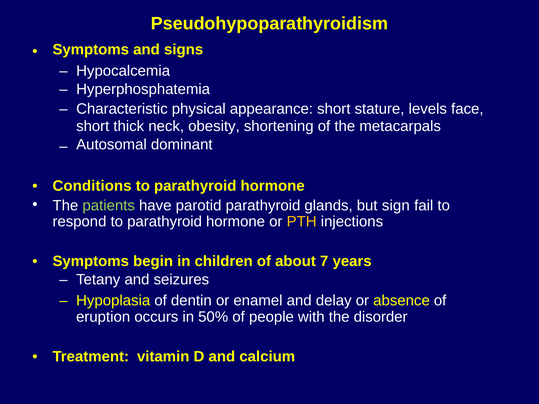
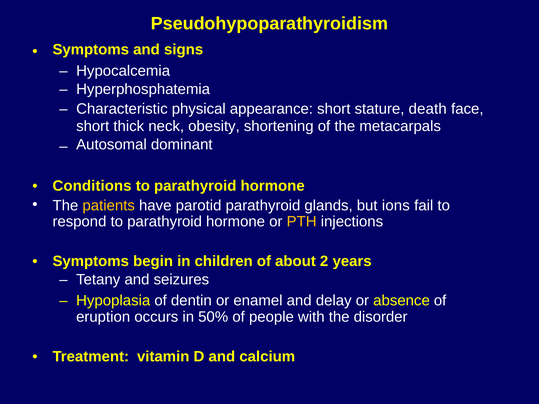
levels: levels -> death (428, 109)
patients colour: light green -> yellow (109, 206)
sign: sign -> ions (396, 206)
7: 7 -> 2 (324, 261)
